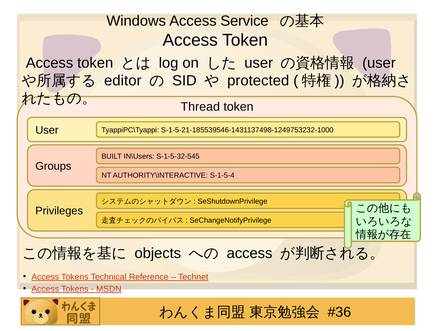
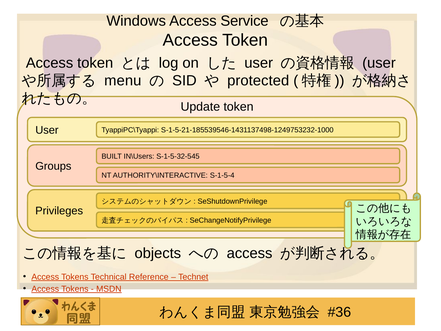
editor: editor -> menu (123, 80)
Thread: Thread -> Update (200, 107)
